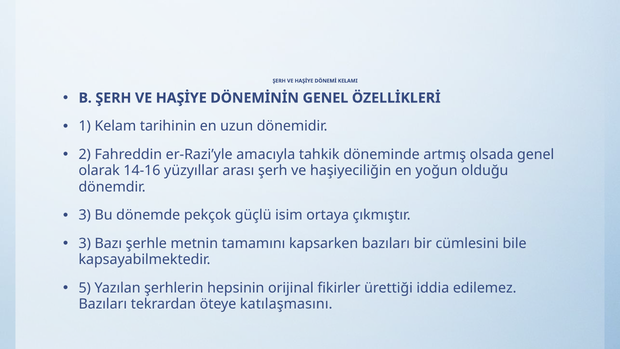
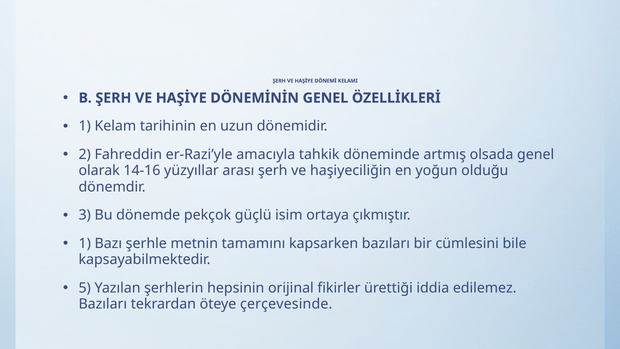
3: 3 -> 1 (85, 243)
katılaşmasını: katılaşmasını -> çerçevesinde (286, 304)
